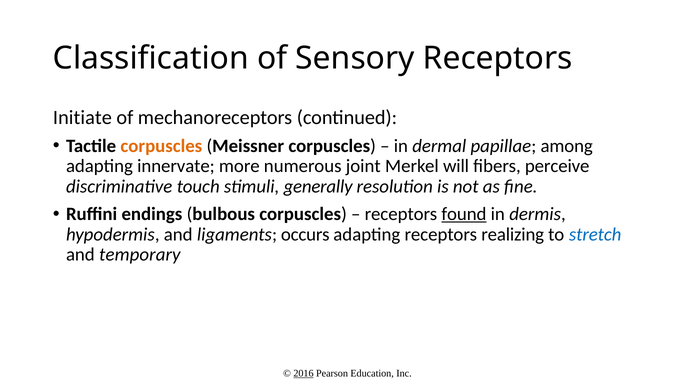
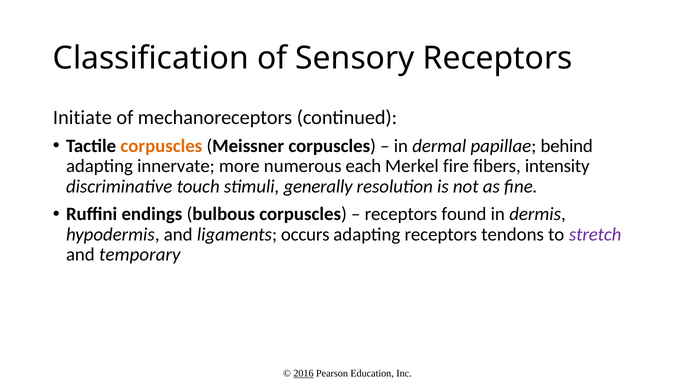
among: among -> behind (567, 146)
joint: joint -> each (363, 166)
will: will -> fire (456, 166)
perceive: perceive -> intensity (557, 166)
found underline: present -> none (464, 214)
realizing: realizing -> tendons (513, 234)
stretch colour: blue -> purple (595, 234)
